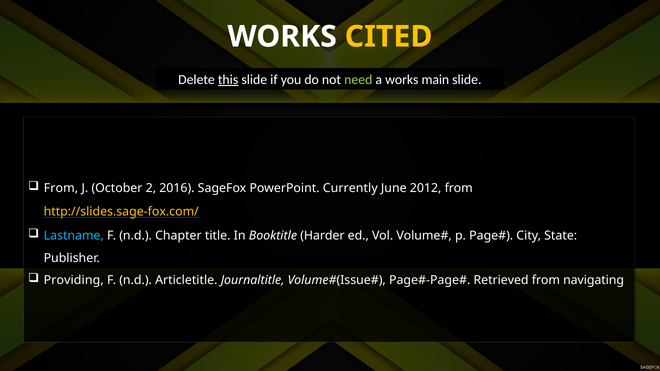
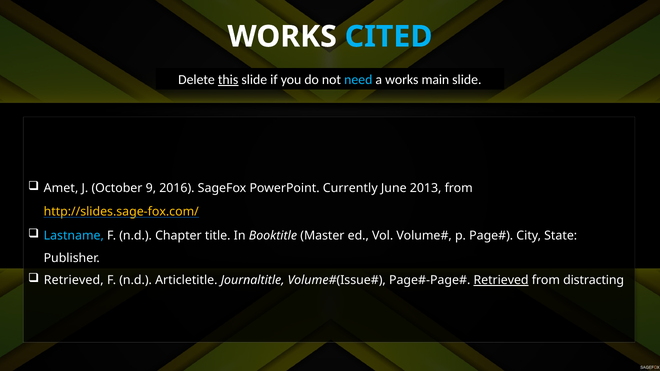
CITED colour: yellow -> light blue (389, 37)
need colour: light green -> light blue (358, 80)
From: From -> Amet (61, 188)
2: 2 -> 9 (151, 188)
2012: 2012 -> 2013 (426, 188)
Harder: Harder -> Master (322, 236)
Providing: Providing -> Retrieved (74, 280)
Retrieved underline: none -> present (501, 280)
navigating: navigating -> distracting (594, 280)
